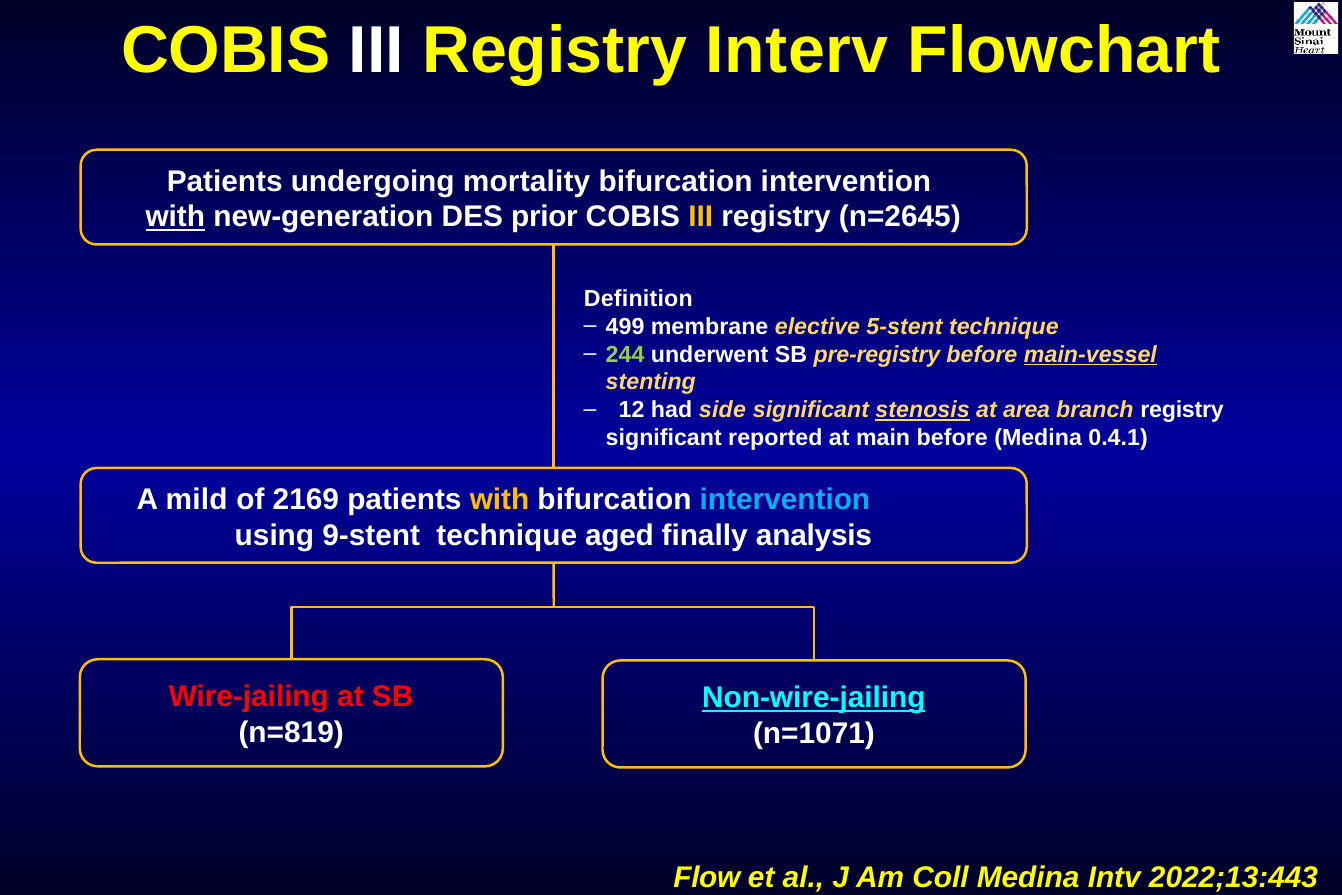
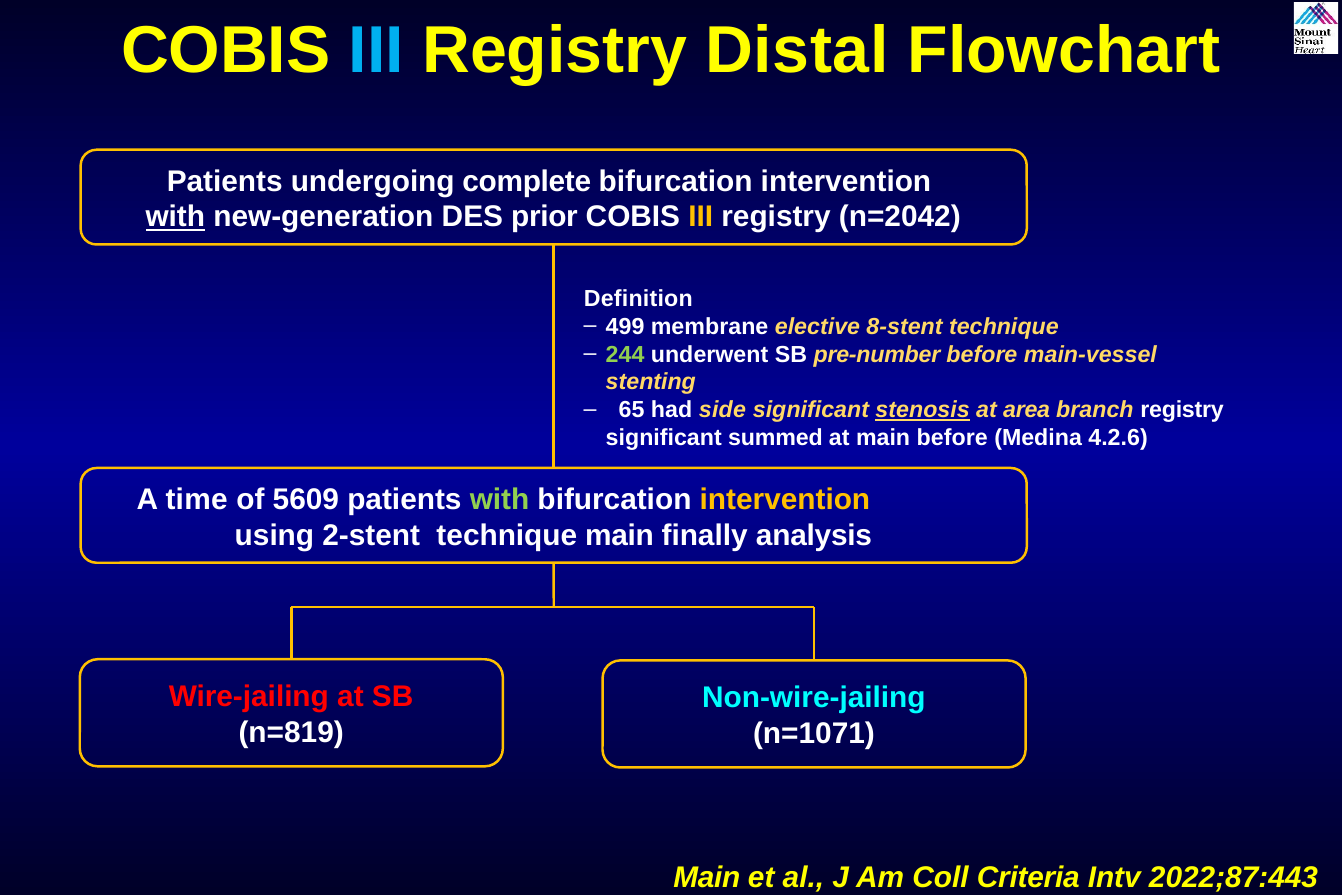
III colour: white -> light blue (376, 50)
Interv: Interv -> Distal (797, 50)
mortality: mortality -> complete (527, 181)
n=2645: n=2645 -> n=2042 (900, 217)
5-stent: 5-stent -> 8-stent (905, 326)
pre-registry: pre-registry -> pre-number (877, 354)
main-vessel underline: present -> none (1090, 354)
12: 12 -> 65 (632, 410)
reported: reported -> summed (775, 438)
0.4.1: 0.4.1 -> 4.2.6 (1118, 438)
mild: mild -> time (197, 499)
2169: 2169 -> 5609 (306, 499)
with colour: yellow -> light green (500, 499)
intervention colour: light blue -> yellow (785, 499)
9-stent: 9-stent -> 2-stent (371, 535)
technique aged: aged -> main (620, 535)
Non-wire-jailing underline: present -> none (814, 698)
Flow: Flow -> Main (707, 877)
Coll Medina: Medina -> Criteria (1028, 877)
2022;13:443: 2022;13:443 -> 2022;87:443 (1234, 877)
